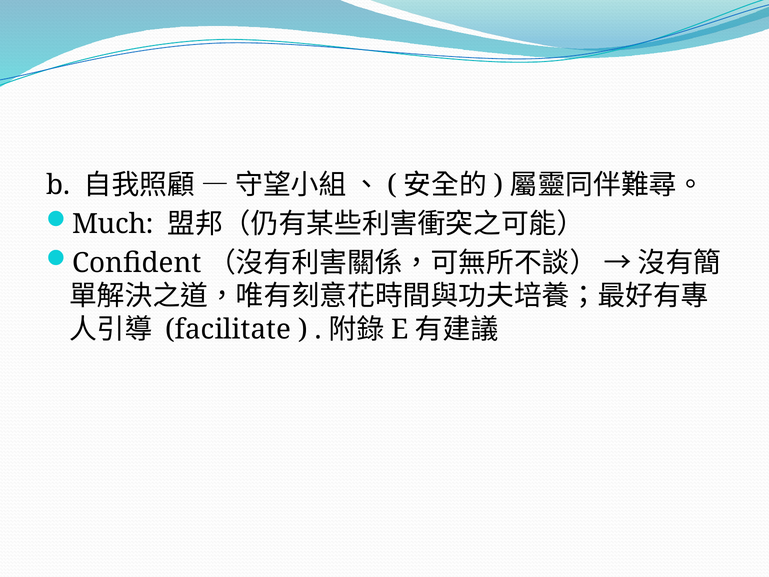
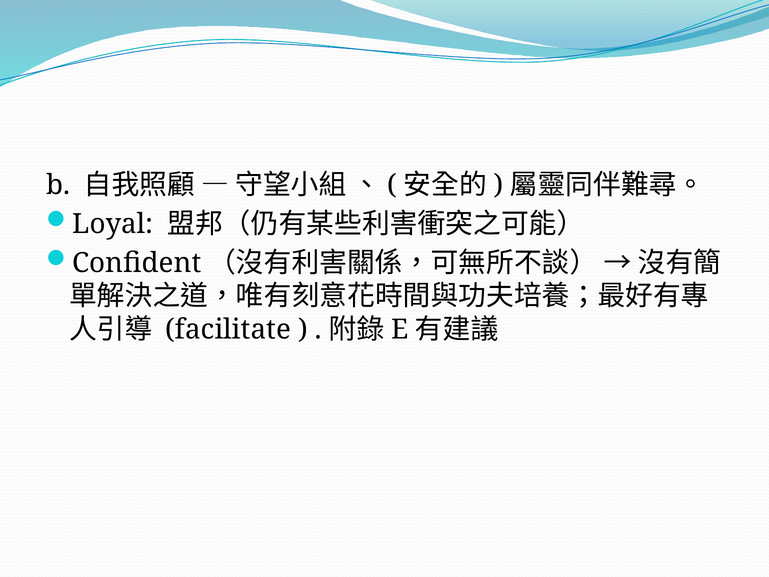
Much: Much -> Loyal (113, 224)
